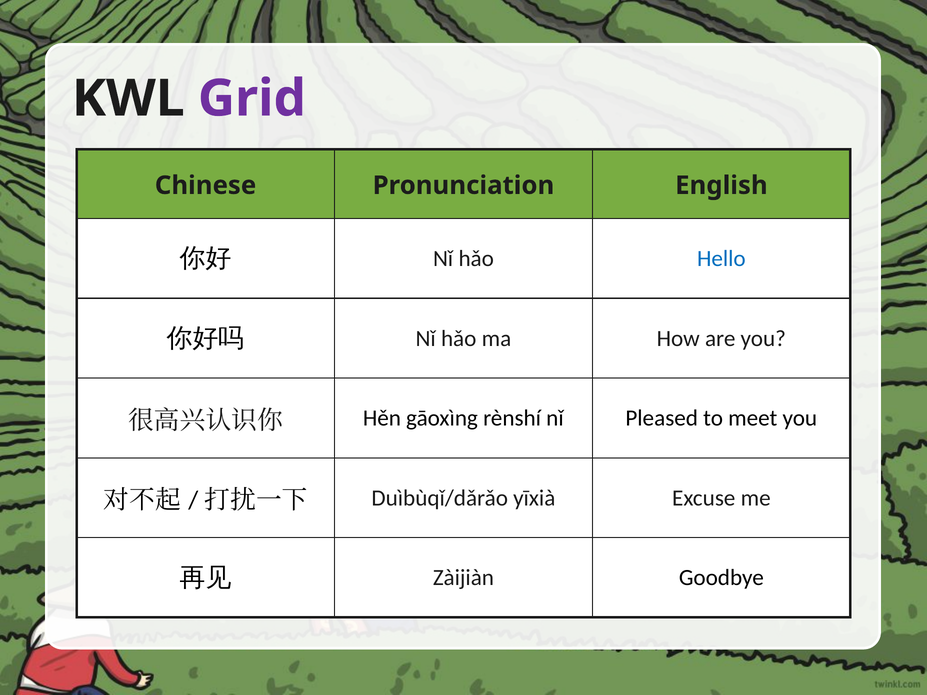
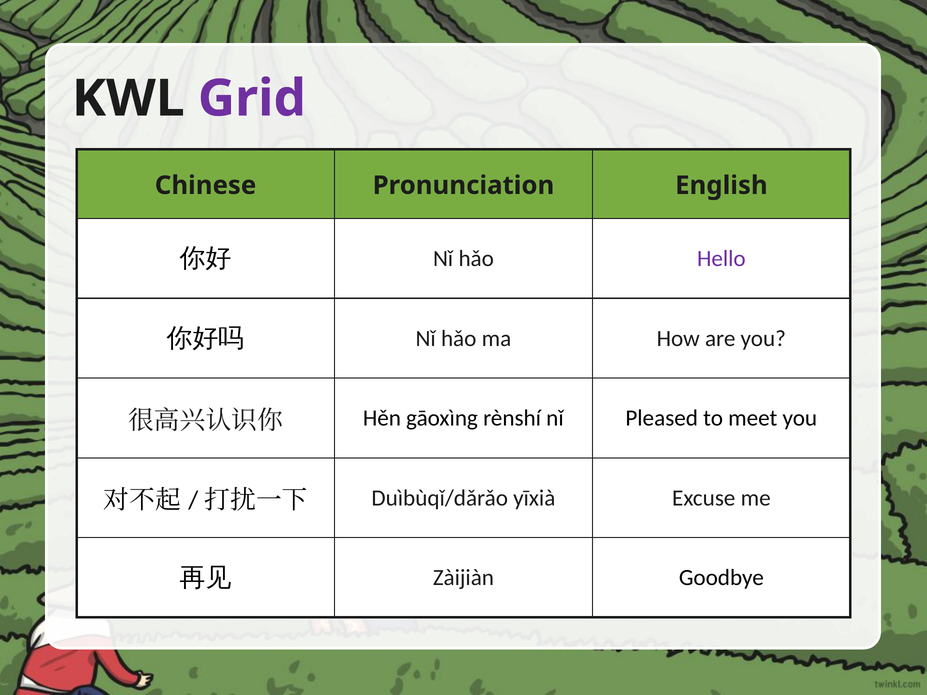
Hello colour: blue -> purple (721, 259)
